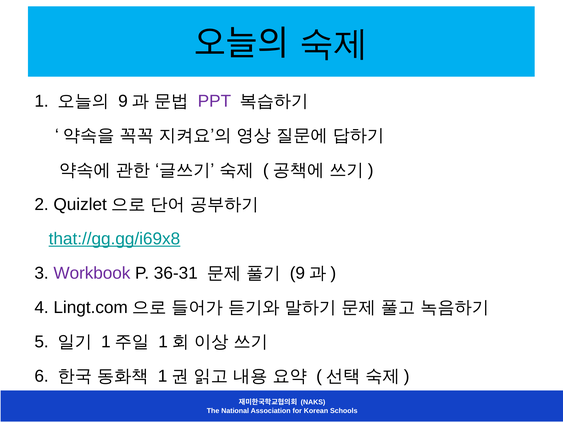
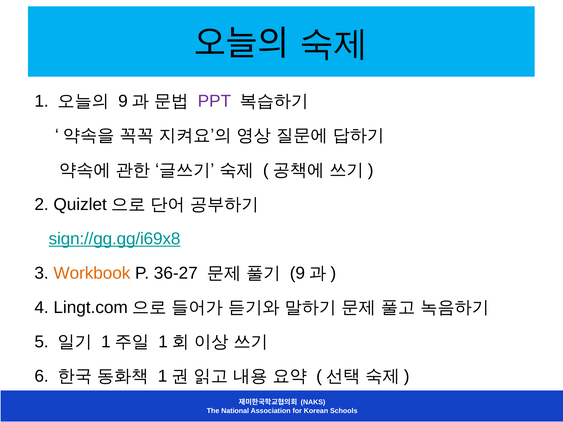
that://gg.gg/i69x8: that://gg.gg/i69x8 -> sign://gg.gg/i69x8 (115, 239)
Workbook colour: purple -> orange (92, 273)
36-31: 36-31 -> 36-27 (176, 273)
